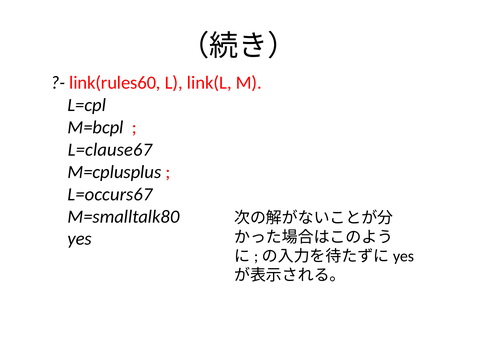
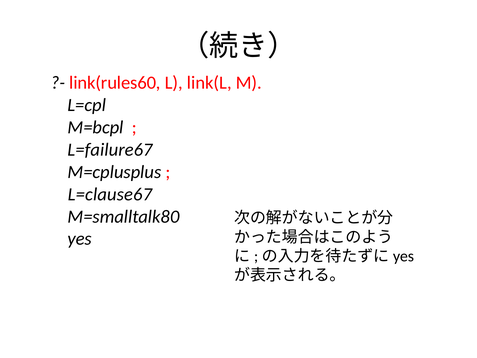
L=clause67: L=clause67 -> L=failure67 (110, 150)
L=occurs67: L=occurs67 -> L=clause67 (110, 194)
